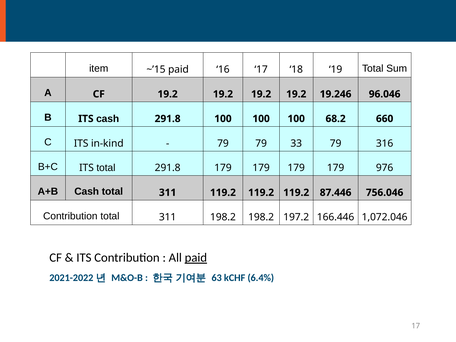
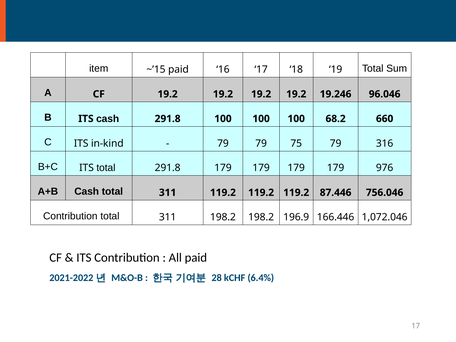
33: 33 -> 75 (296, 143)
197.2: 197.2 -> 196.9 (296, 217)
paid underline: present -> none (196, 258)
63: 63 -> 28 (217, 278)
